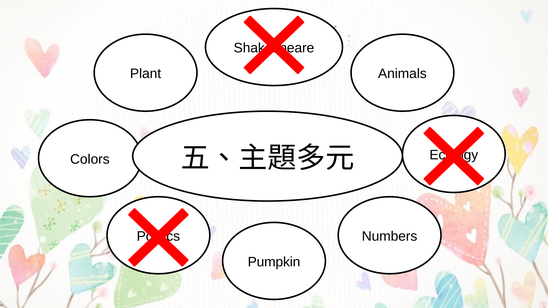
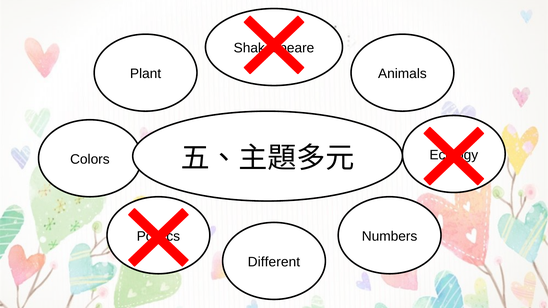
Pumpkin: Pumpkin -> Different (274, 262)
